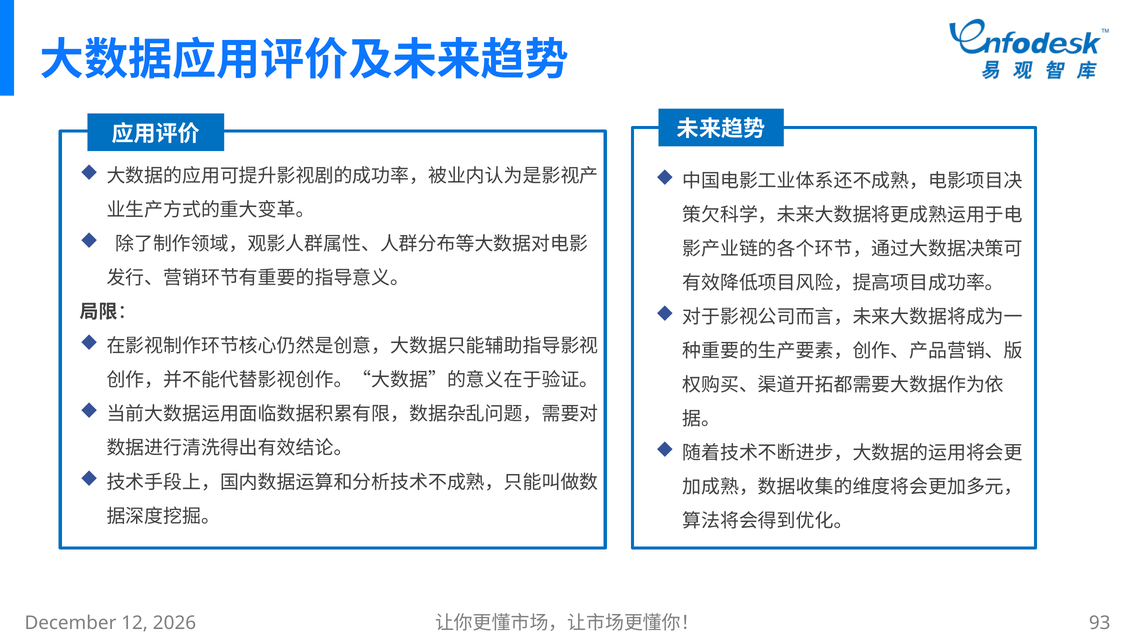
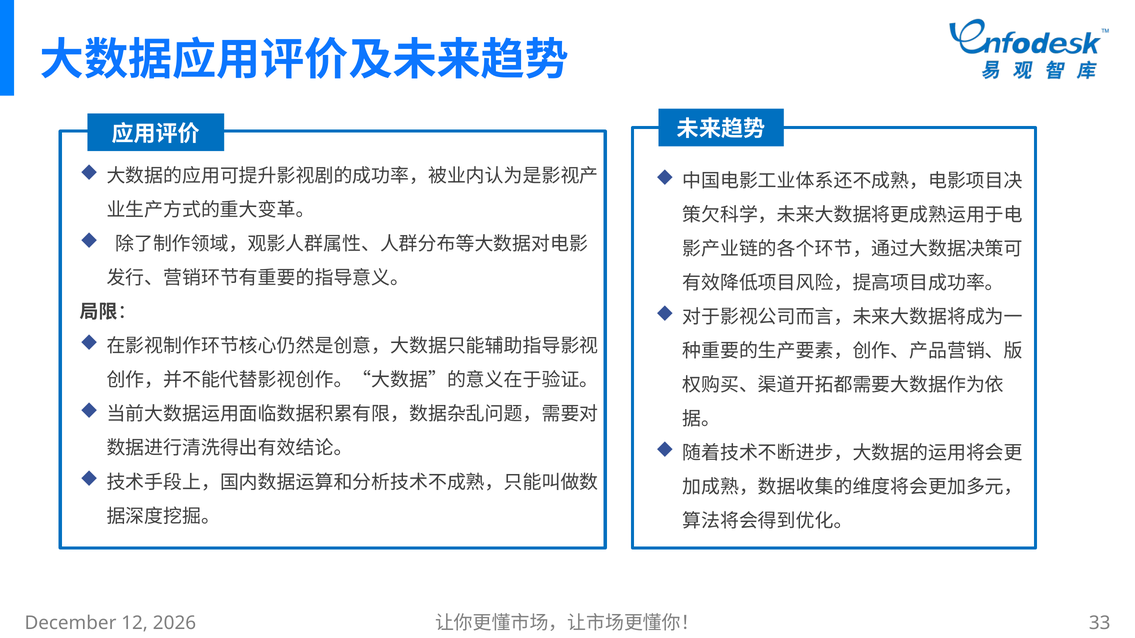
93: 93 -> 33 (1100, 623)
